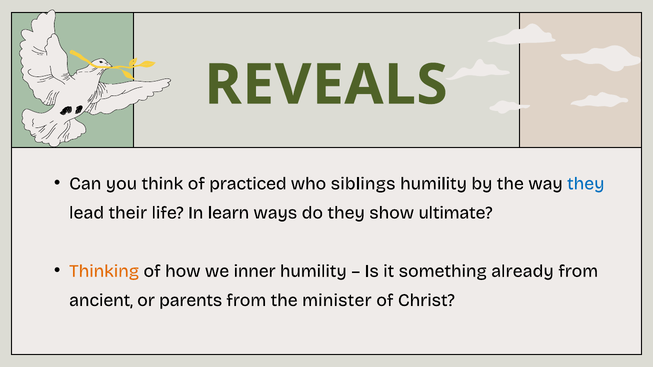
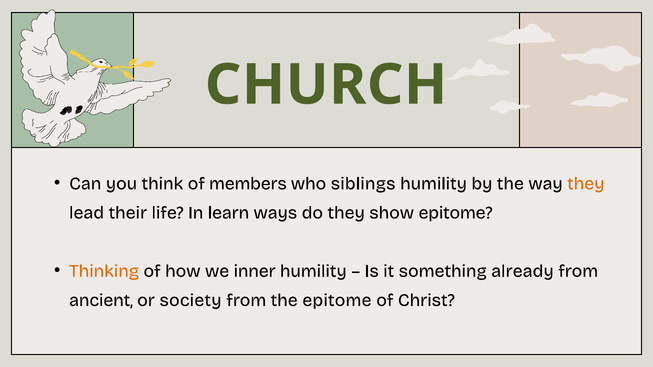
REVEALS: REVEALS -> CHURCH (326, 85)
practiced: practiced -> members (248, 184)
they colour: blue -> orange (586, 184)
show ultimate: ultimate -> epitome (456, 213)
parents: parents -> society (190, 300)
the minister: minister -> epitome (337, 300)
